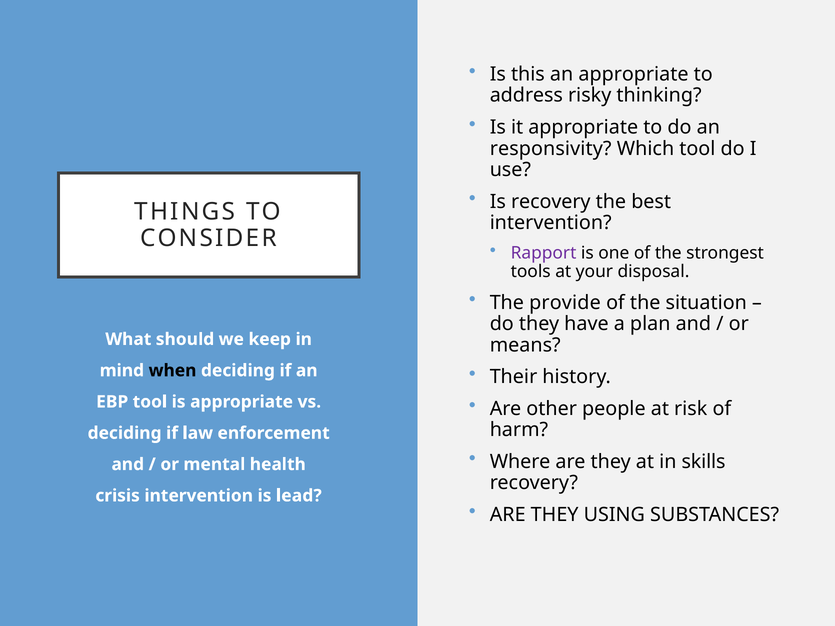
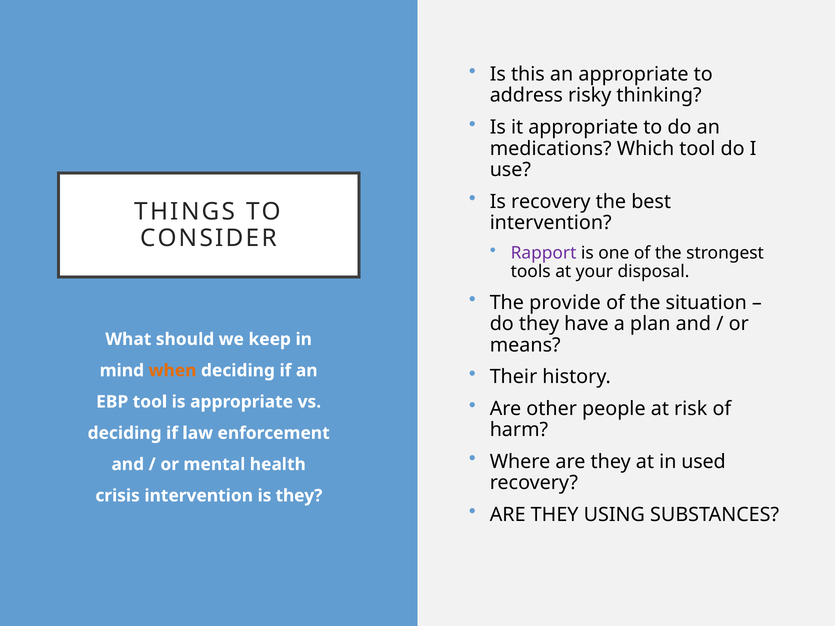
responsivity: responsivity -> medications (551, 149)
when colour: black -> orange (173, 371)
skills: skills -> used (704, 462)
is lead: lead -> they (299, 496)
